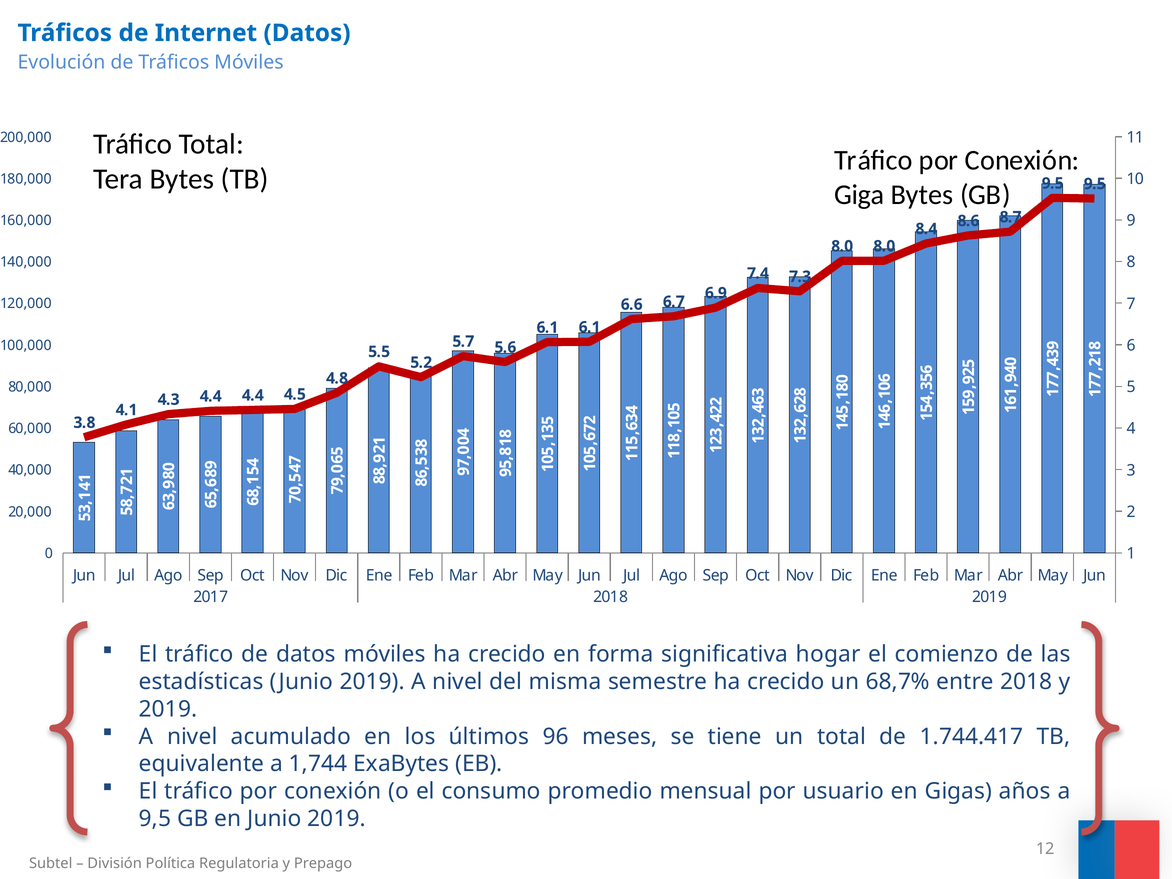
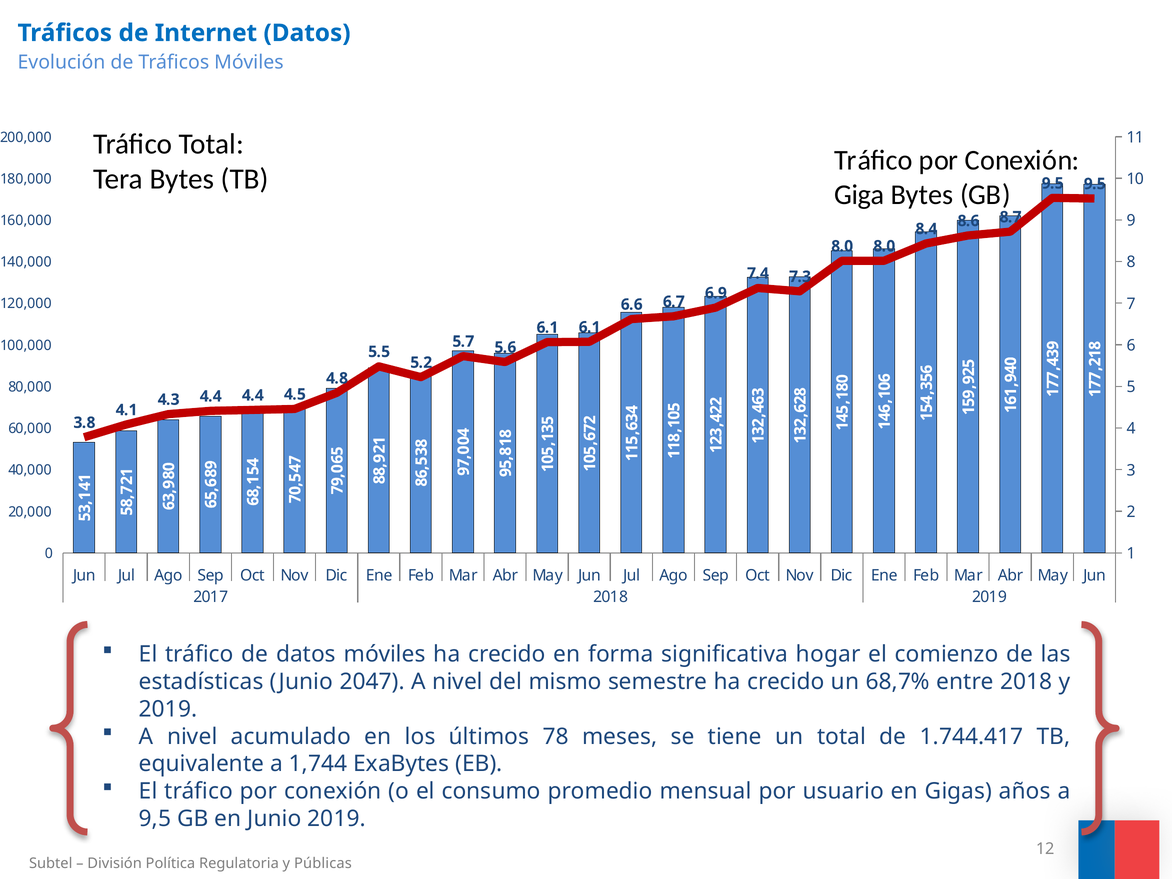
estadísticas Junio 2019: 2019 -> 2047 (372, 682)
misma: misma -> mismo (565, 682)
96: 96 -> 78 (556, 737)
Prepago: Prepago -> Públicas (323, 863)
